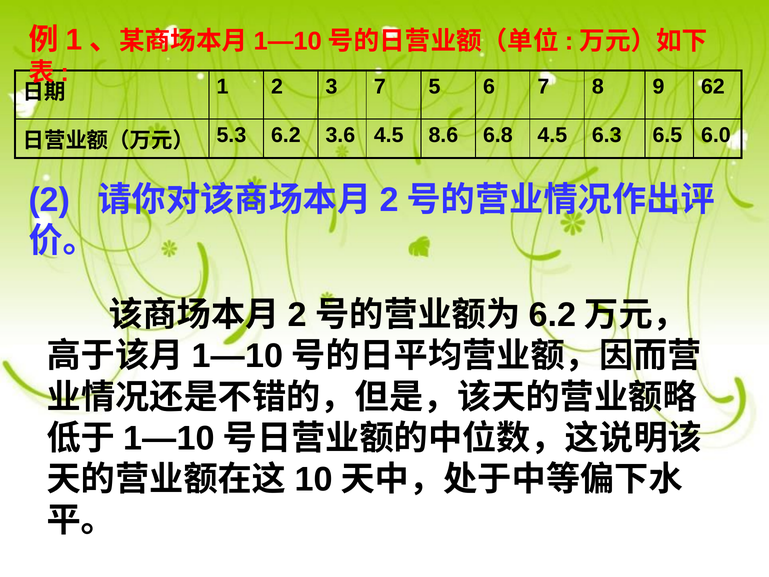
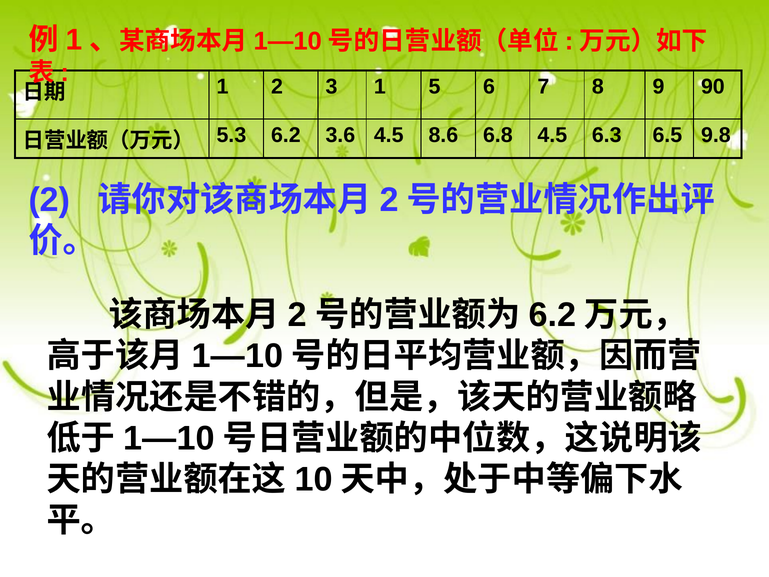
3 7: 7 -> 1 (380, 86)
62: 62 -> 90 (713, 86)
6.0: 6.0 -> 9.8 (716, 135)
